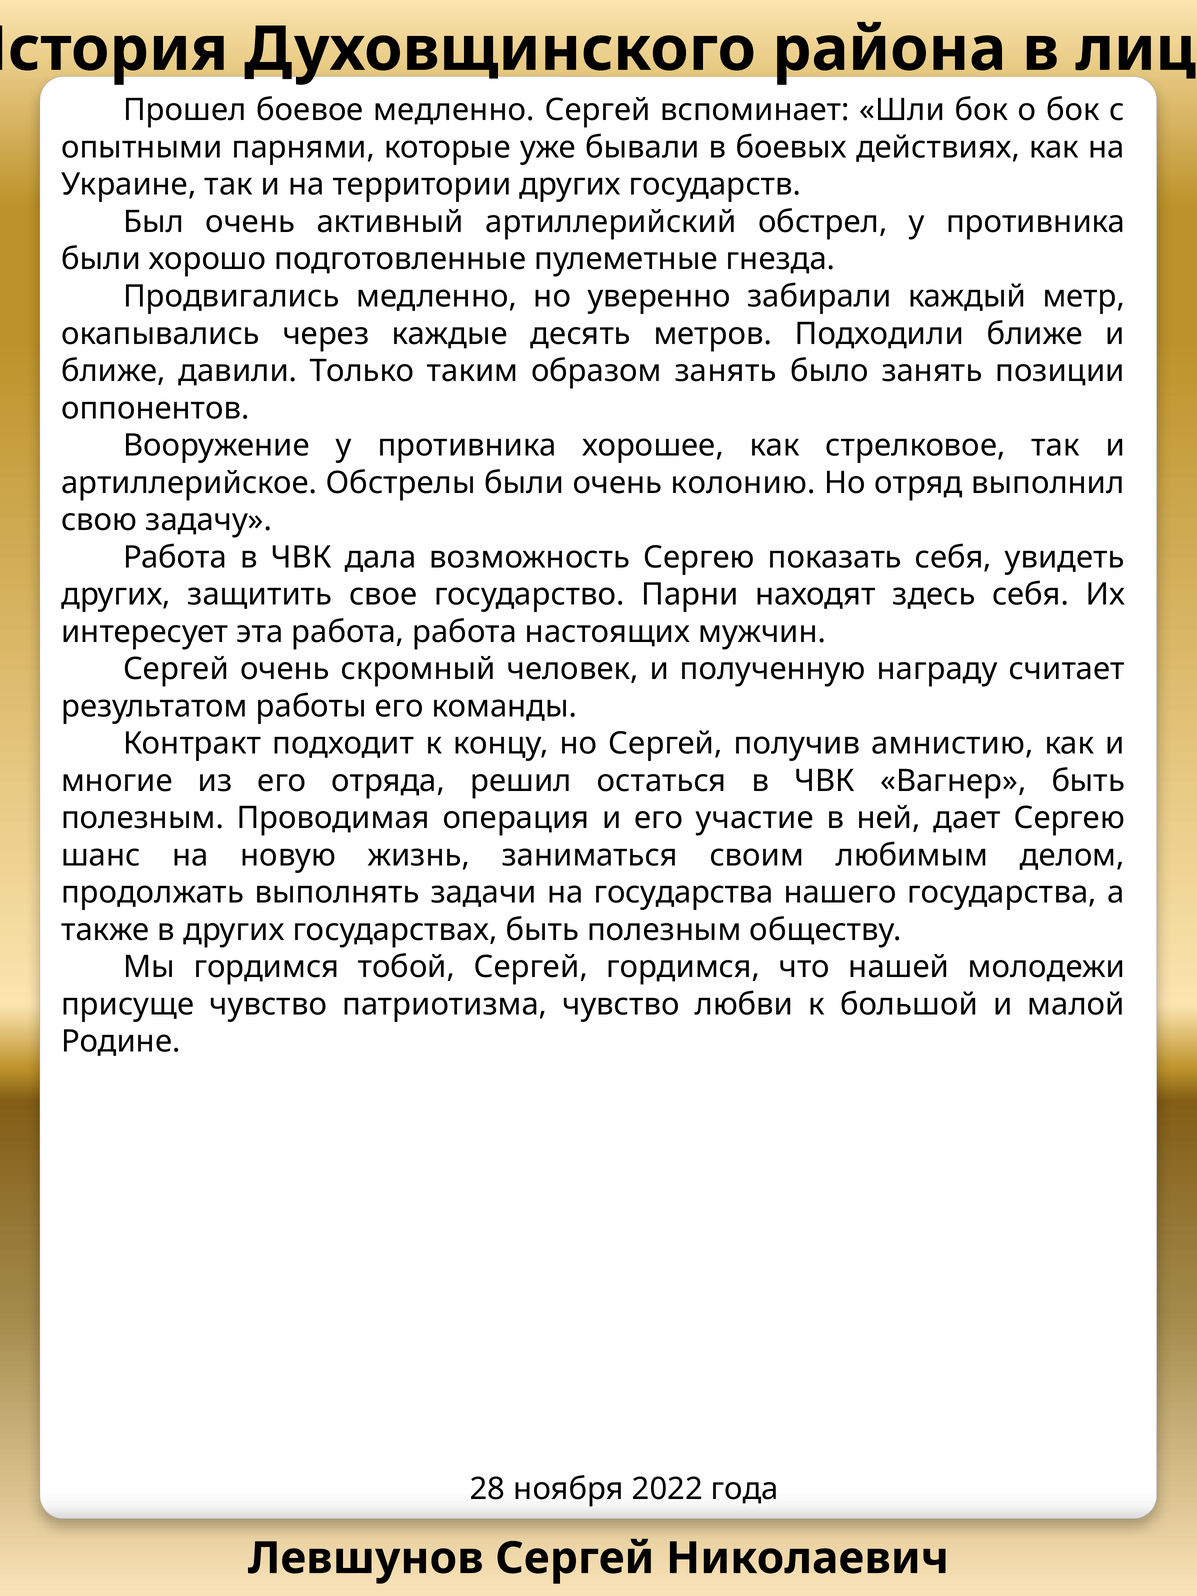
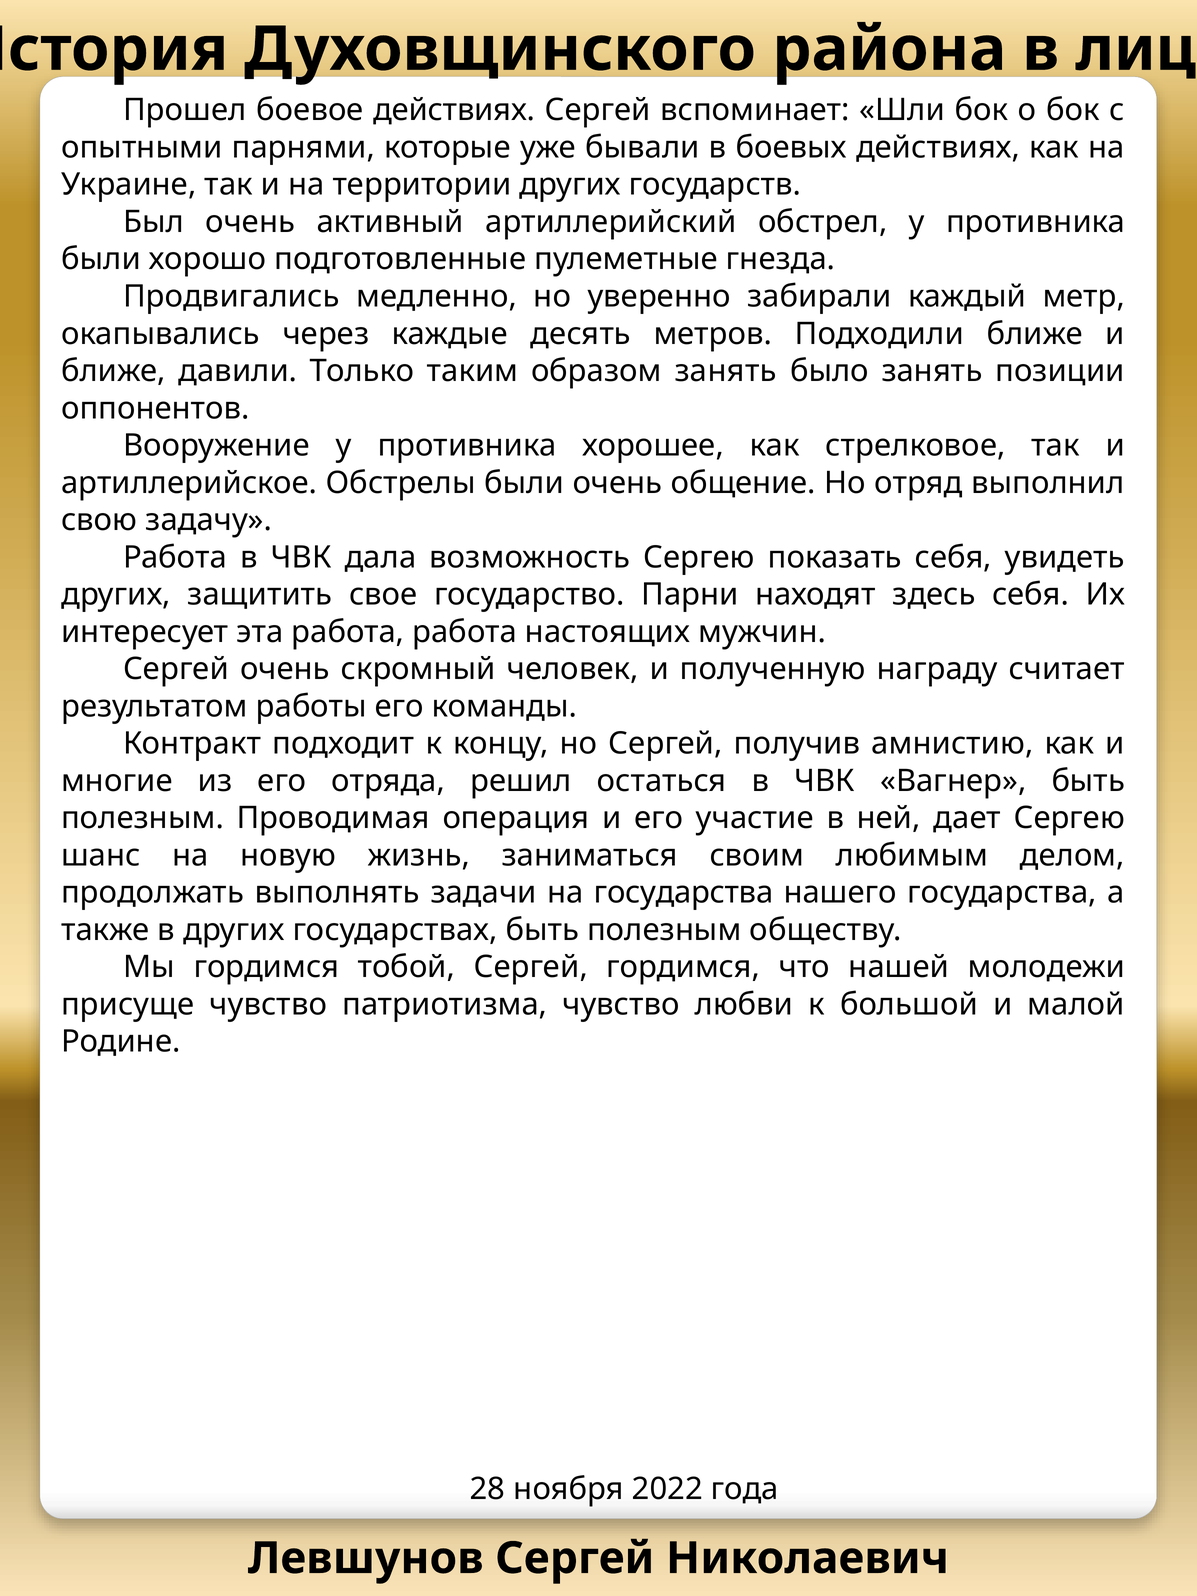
боевое медленно: медленно -> действиях (454, 110)
колонию: колонию -> общение (743, 483)
